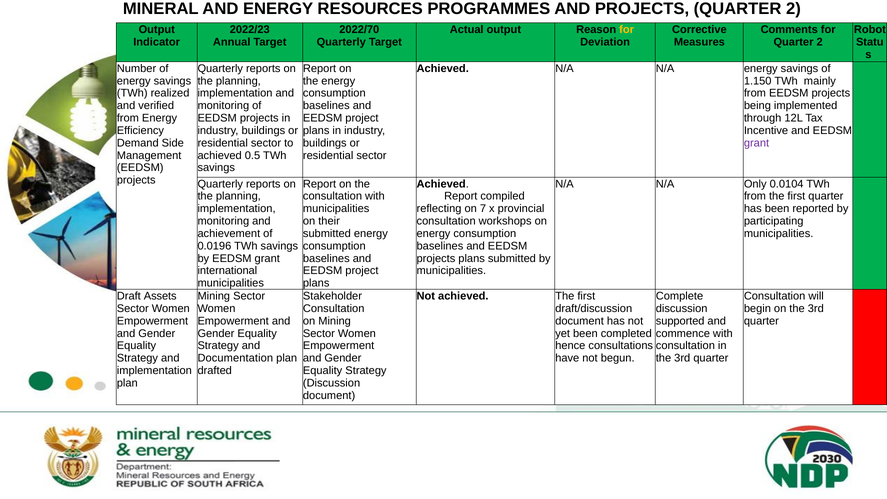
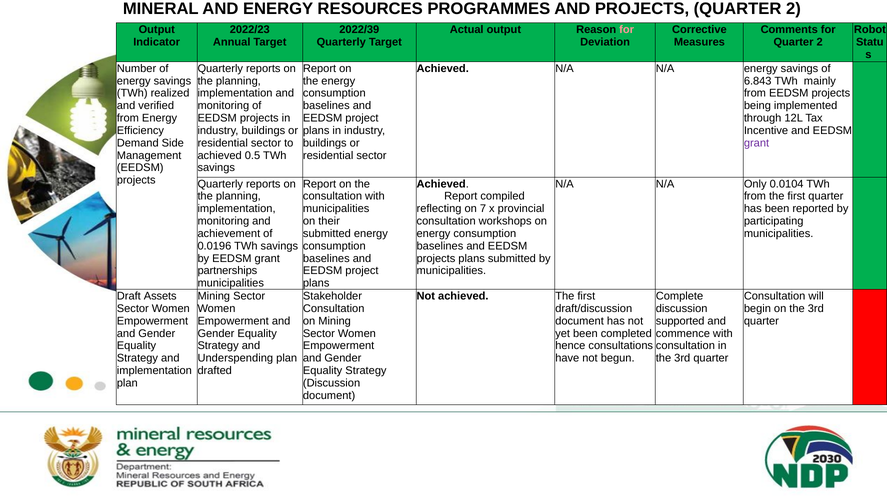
2022/70: 2022/70 -> 2022/39 (359, 30)
for colour: yellow -> pink (627, 30)
1.150: 1.150 -> 6.843 (758, 81)
international: international -> partnerships (227, 271)
Documentation: Documentation -> Underspending (235, 358)
